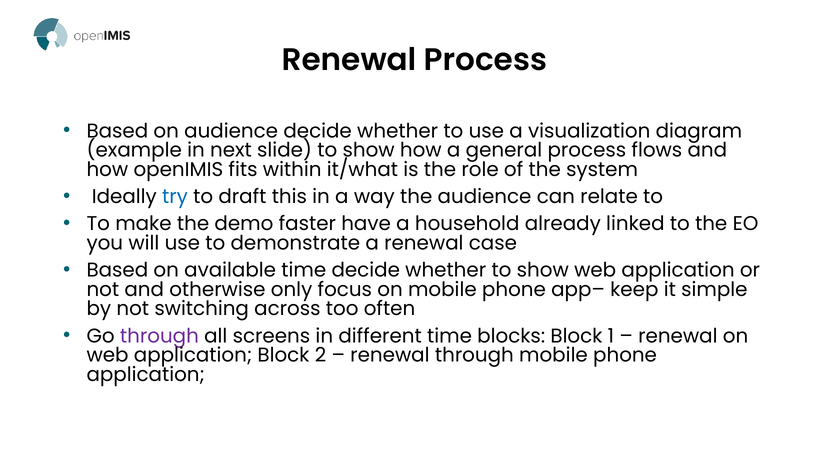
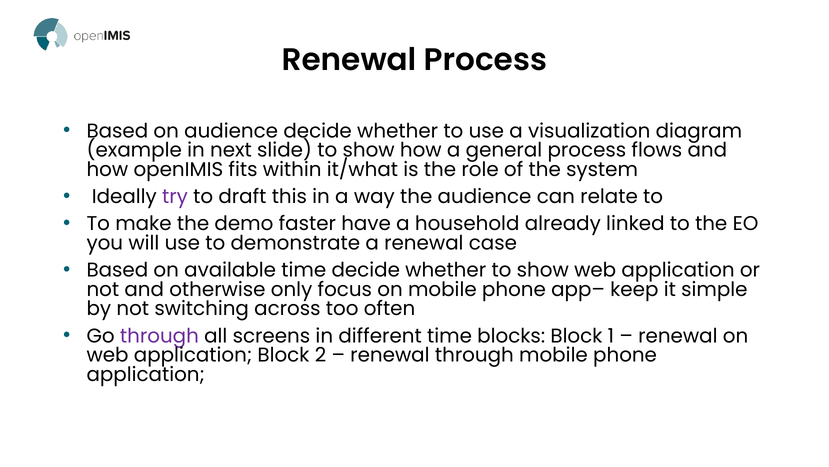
try colour: blue -> purple (175, 196)
